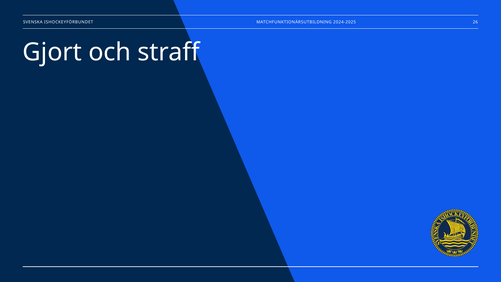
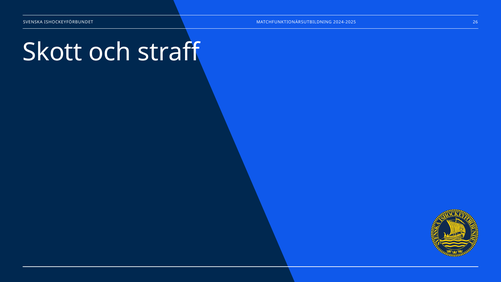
Gjort: Gjort -> Skott (52, 52)
